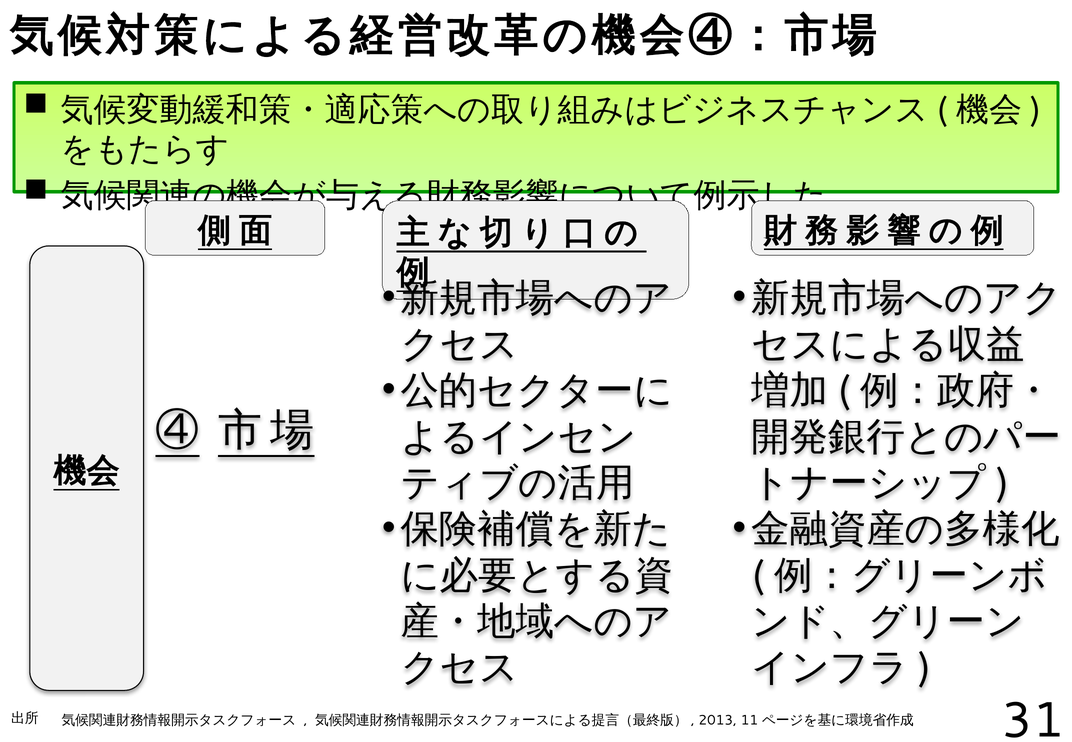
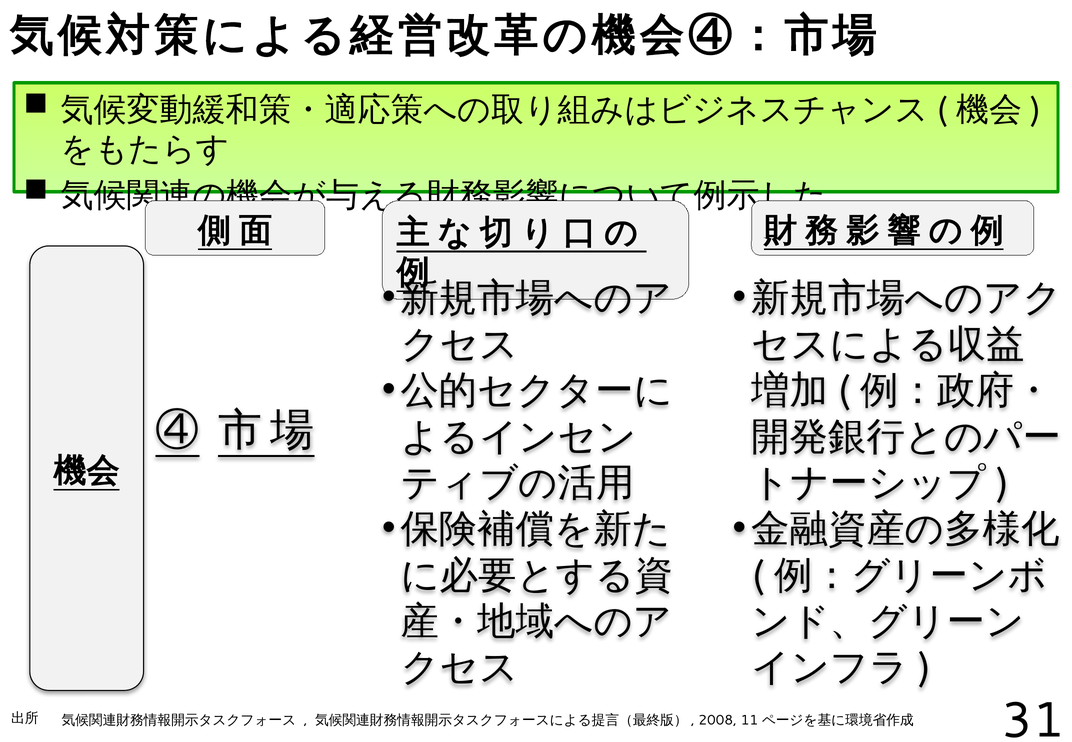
2013: 2013 -> 2008 (718, 720)
